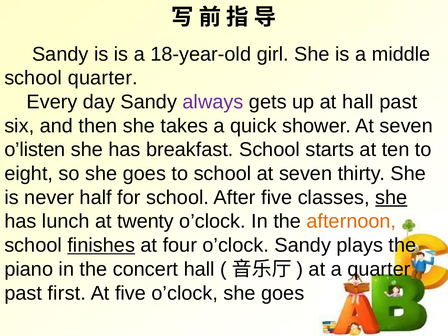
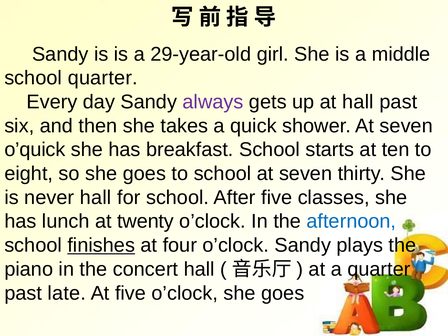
18-year-old: 18-year-old -> 29-year-old (201, 54)
o’listen: o’listen -> o’quick (35, 150)
never half: half -> hall (96, 198)
she underline: present -> none (391, 198)
afternoon colour: orange -> blue (351, 221)
first: first -> late (67, 293)
